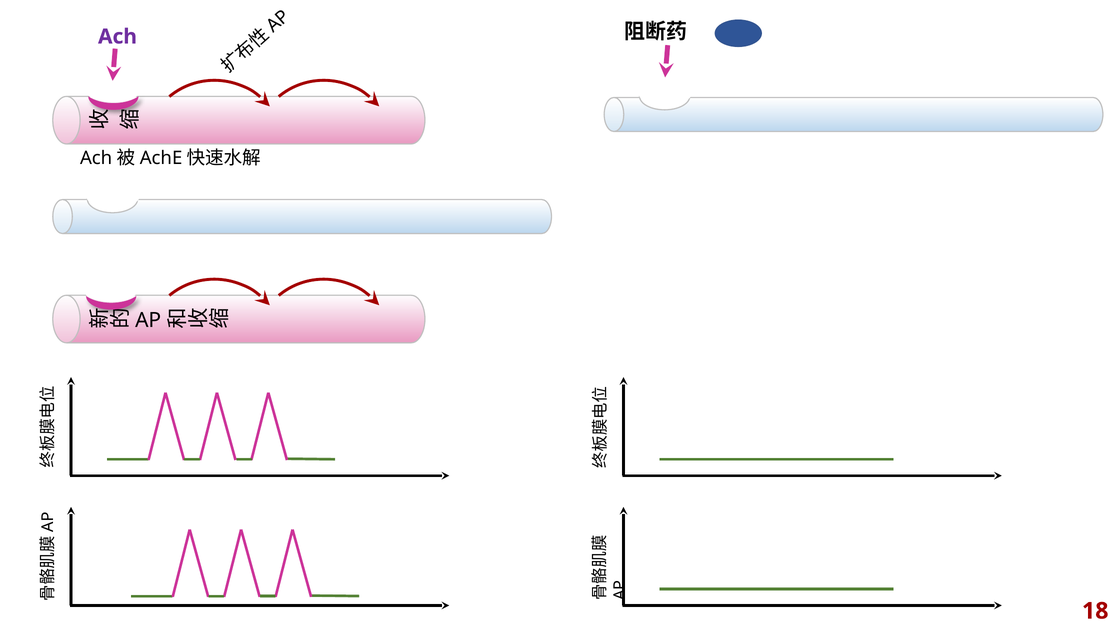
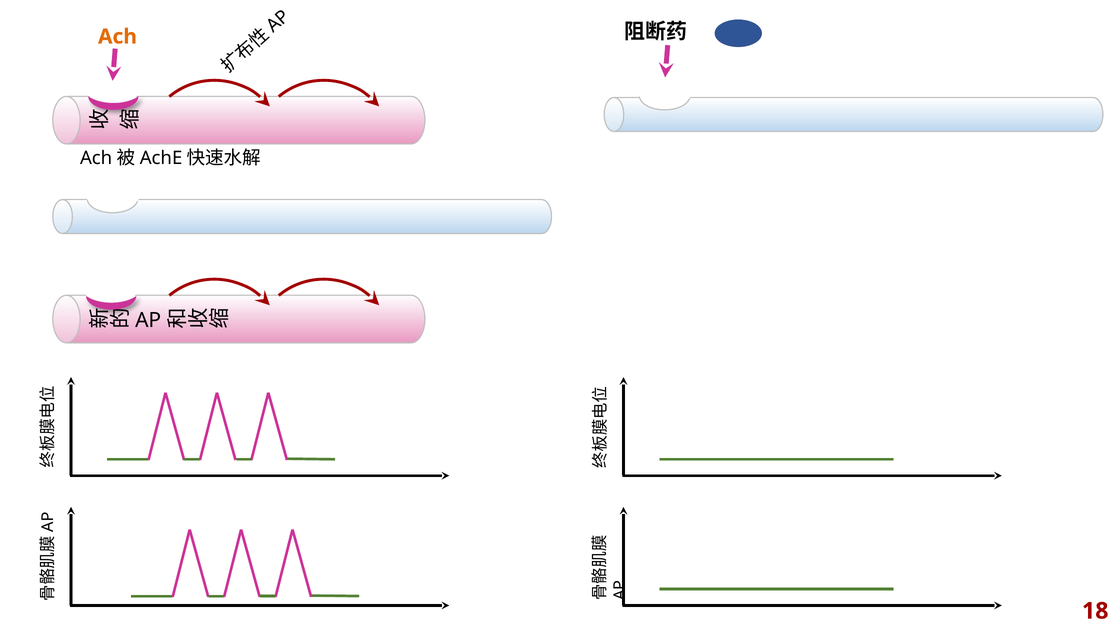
Ach colour: purple -> orange (117, 37)
